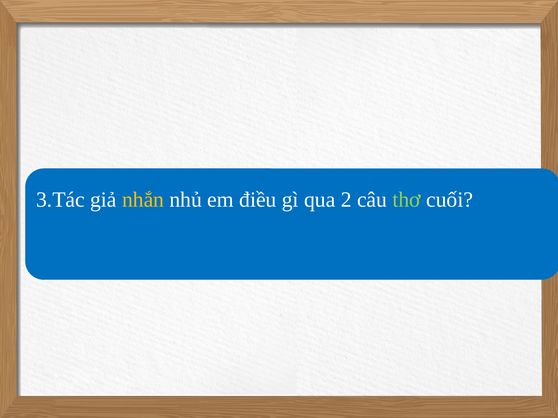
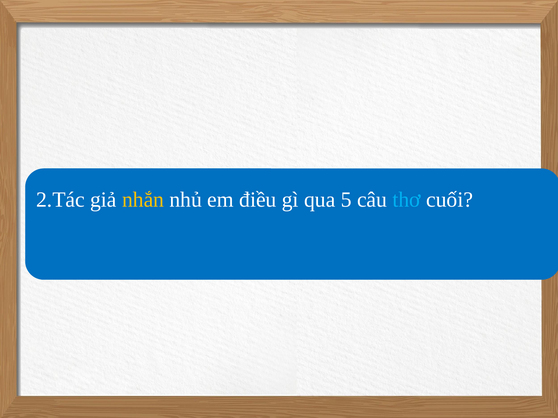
3.Tác: 3.Tác -> 2.Tác (60, 200)
2: 2 -> 5 (346, 200)
thơ colour: light green -> light blue (407, 200)
